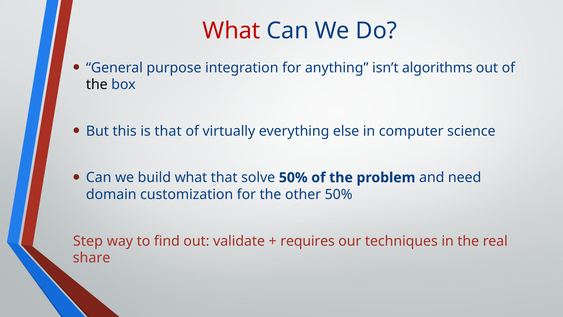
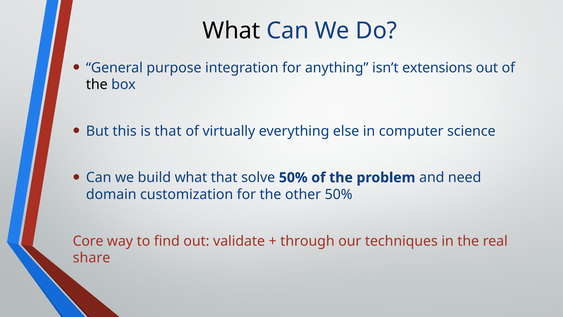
What colour: red -> black (232, 31)
algorithms: algorithms -> extensions (437, 68)
Step: Step -> Core (88, 241)
requires: requires -> through (307, 241)
